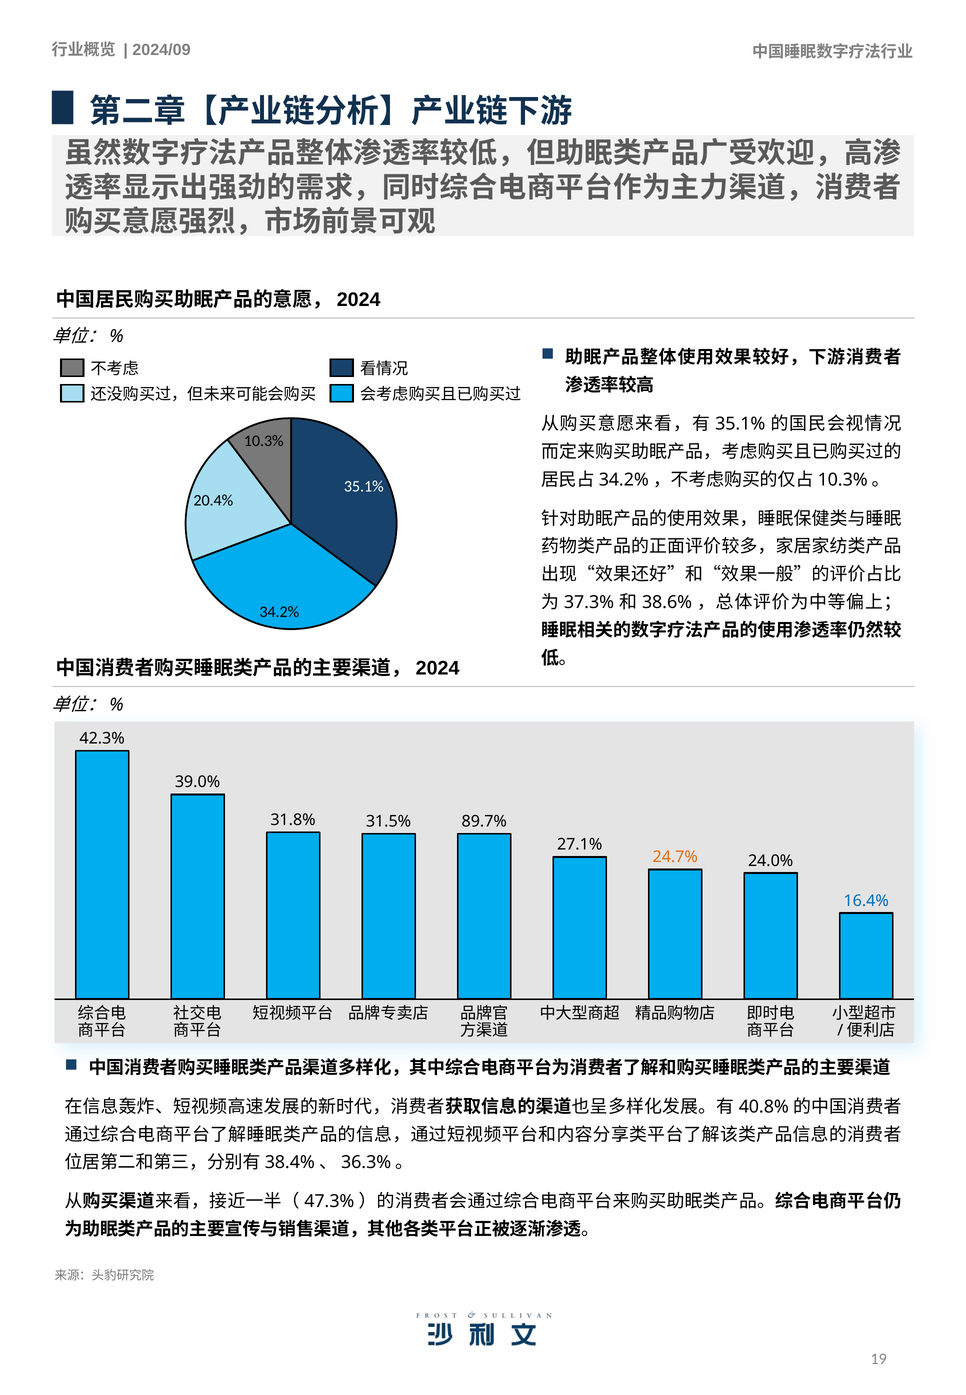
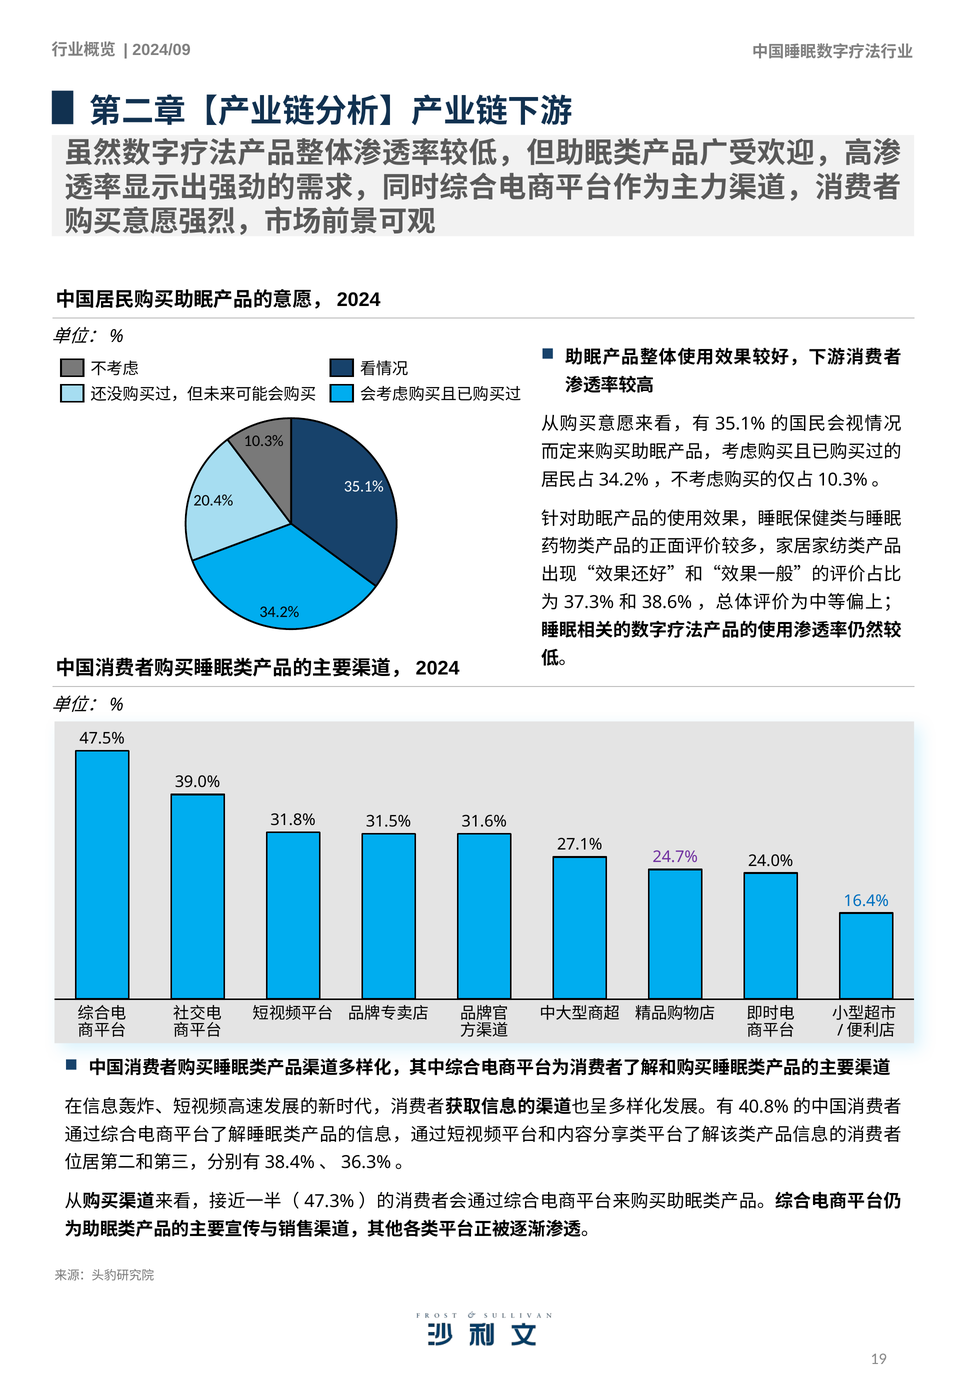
42.3%: 42.3% -> 47.5% (102, 739)
89.7%: 89.7% -> 31.6% (484, 822)
24.7% colour: orange -> purple (675, 857)
